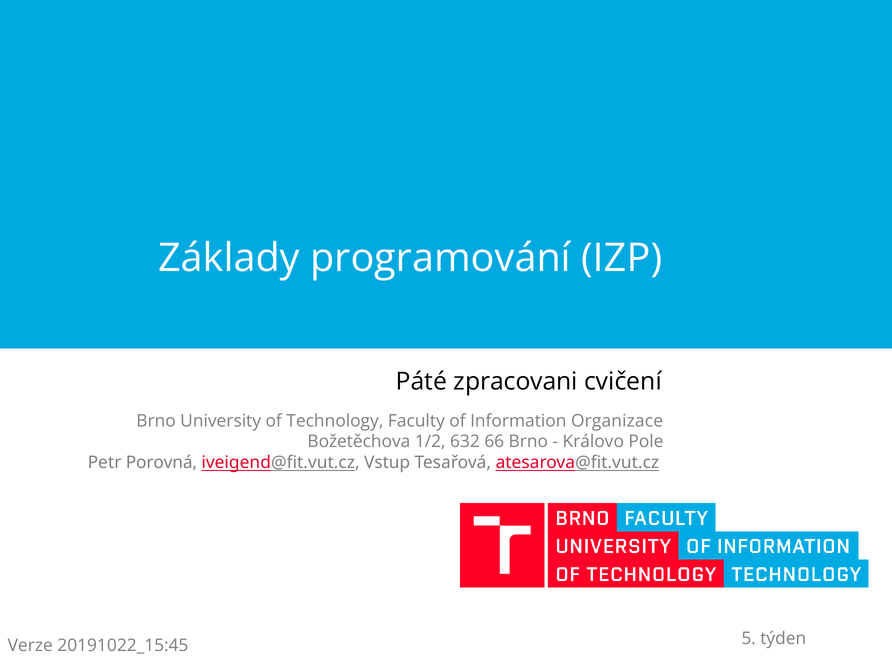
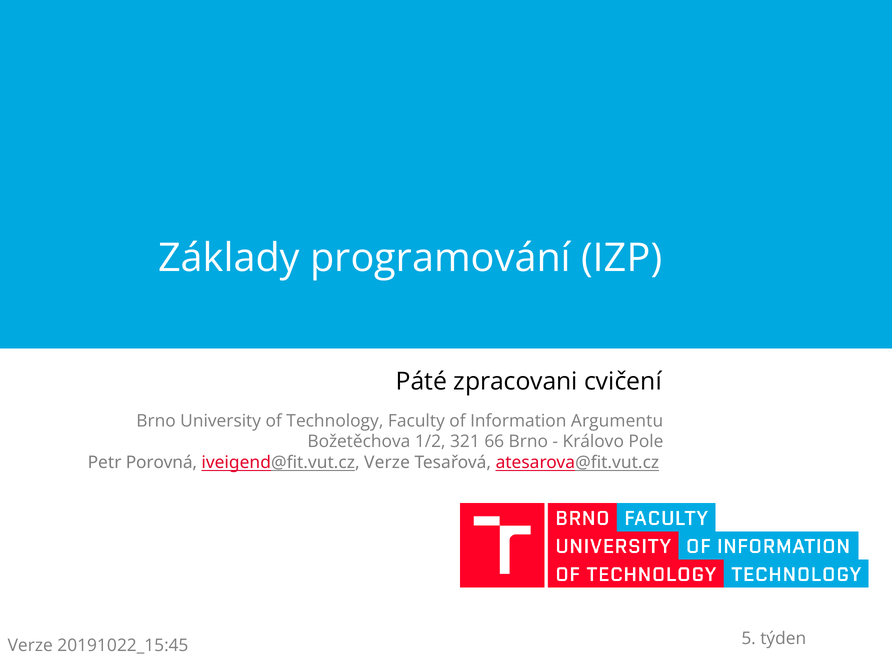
Organizace: Organizace -> Argumentu (617, 421)
632: 632 -> 321 (465, 442)
iveigend@fit.vut.cz Vstup: Vstup -> Verze (387, 462)
